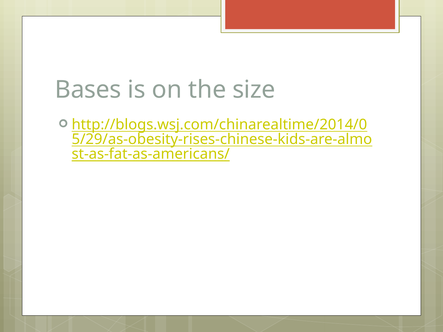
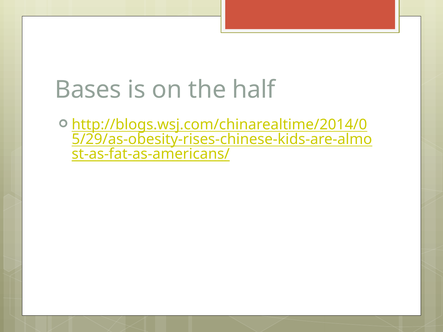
size: size -> half (254, 90)
